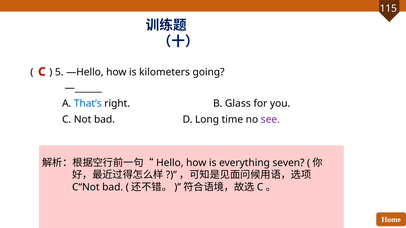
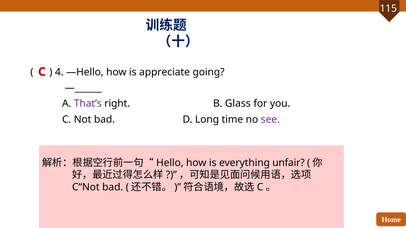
5: 5 -> 4 (59, 72)
kilometers: kilometers -> appreciate (165, 72)
That’s colour: blue -> purple (88, 104)
seven: seven -> unfair (289, 163)
